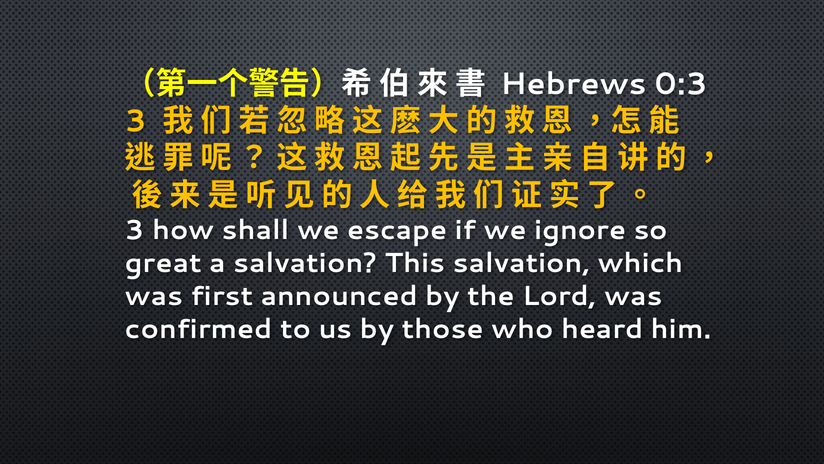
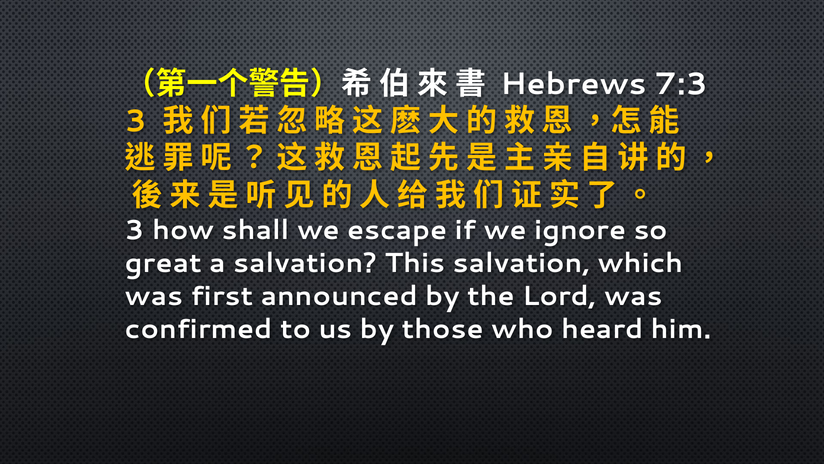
0:3: 0:3 -> 7:3 (681, 84)
